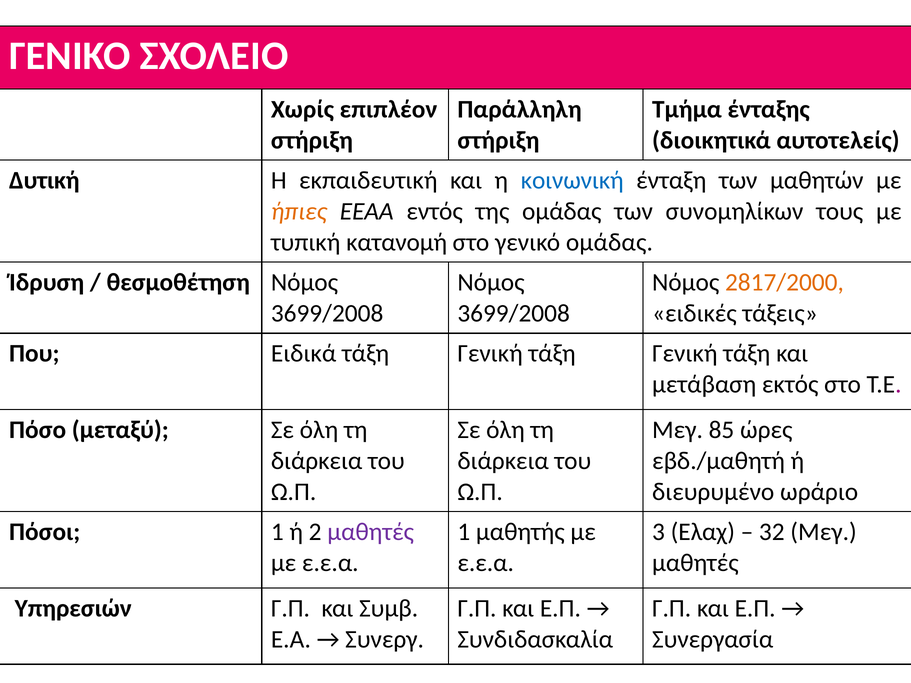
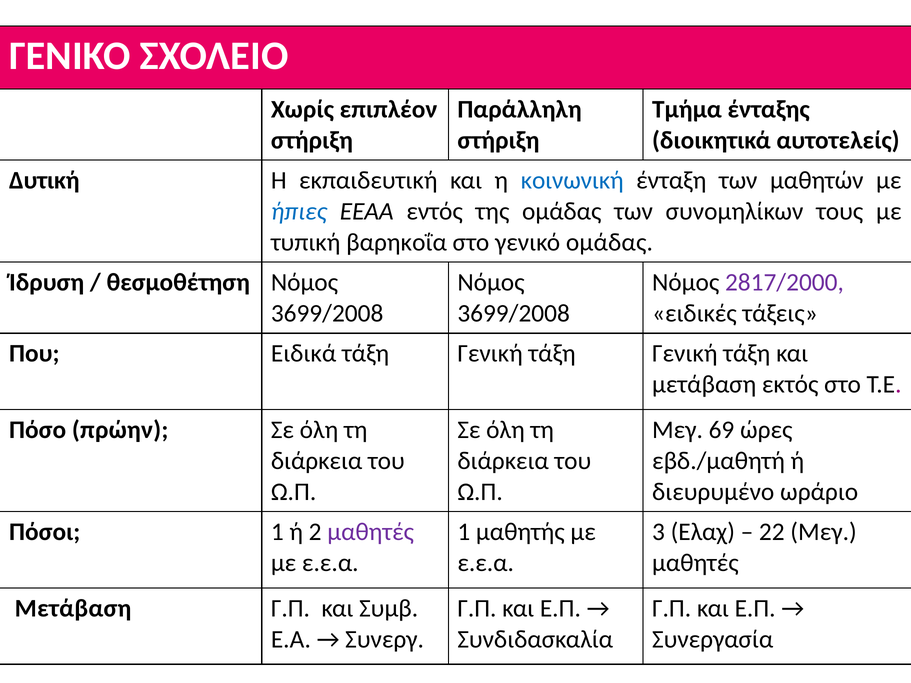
ήπιες colour: orange -> blue (299, 211)
κατανομή: κατανομή -> βαρηκοΐα (397, 242)
2817/2000 colour: orange -> purple (784, 283)
μεταξύ: μεταξύ -> πρώην (120, 430)
85: 85 -> 69 (721, 430)
32: 32 -> 22 (772, 532)
Υπηρεσιών: Υπηρεσιών -> Μετάβαση (73, 608)
